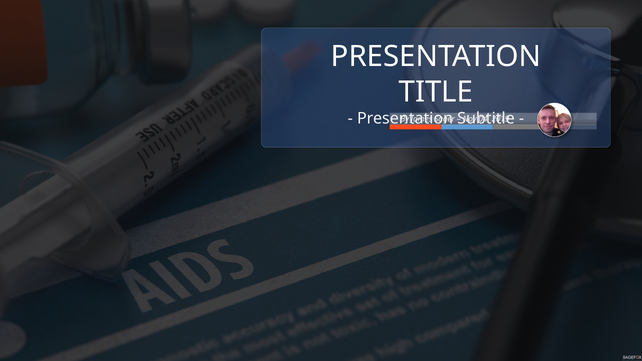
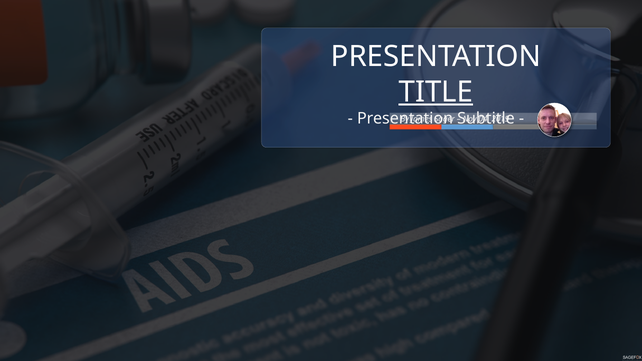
TITLE underline: none -> present (436, 92)
